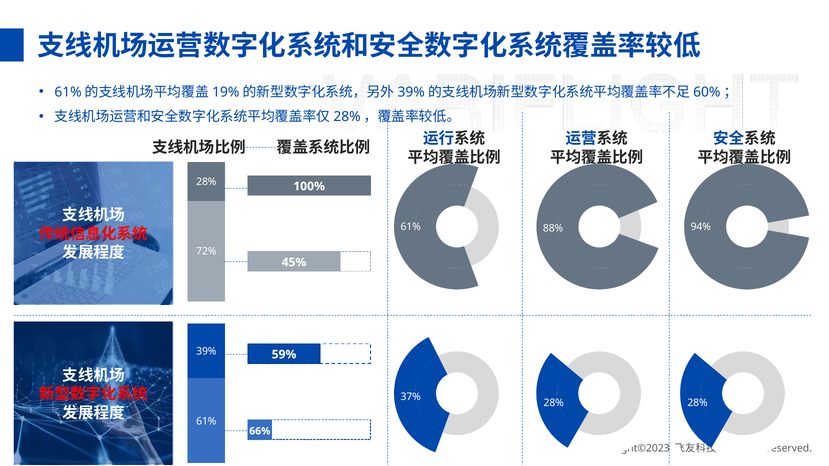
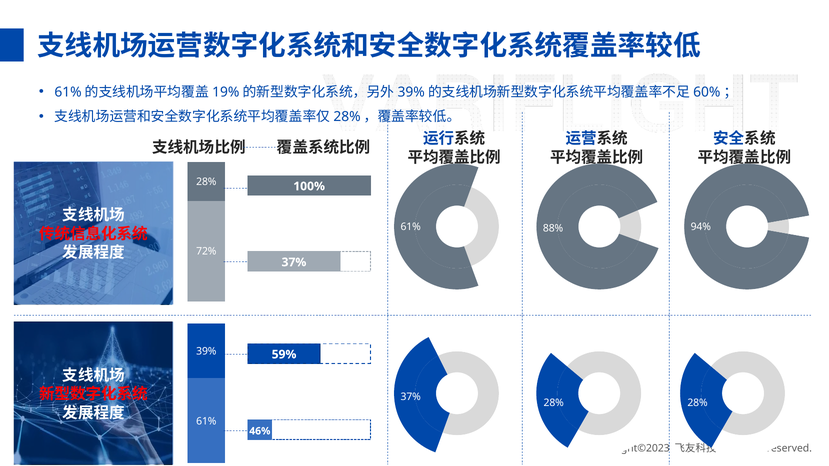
45%: 45% -> 37% (294, 262)
66%: 66% -> 46% (260, 431)
